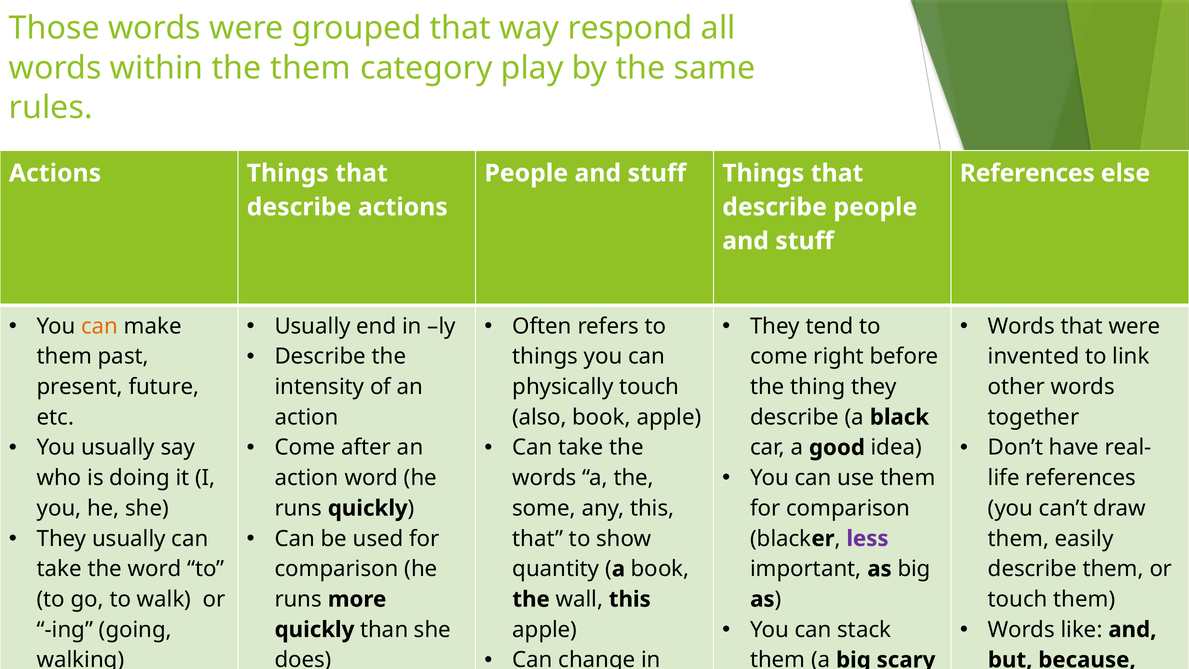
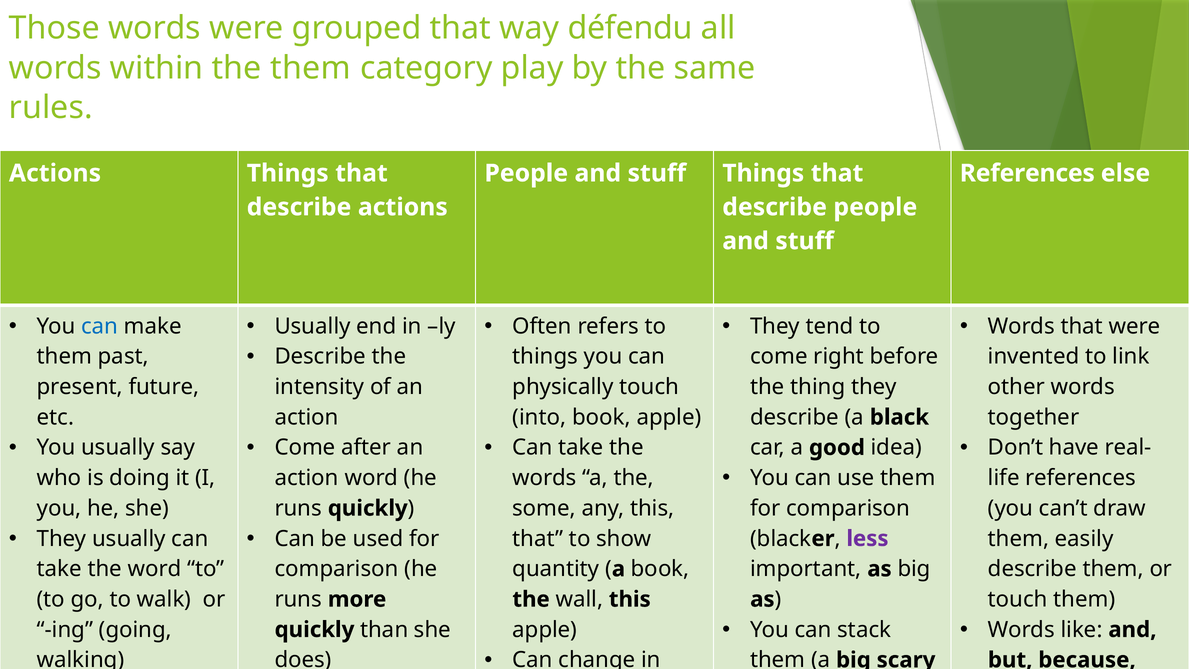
respond: respond -> défendu (630, 28)
can colour: orange -> blue (100, 326)
also: also -> into (539, 417)
